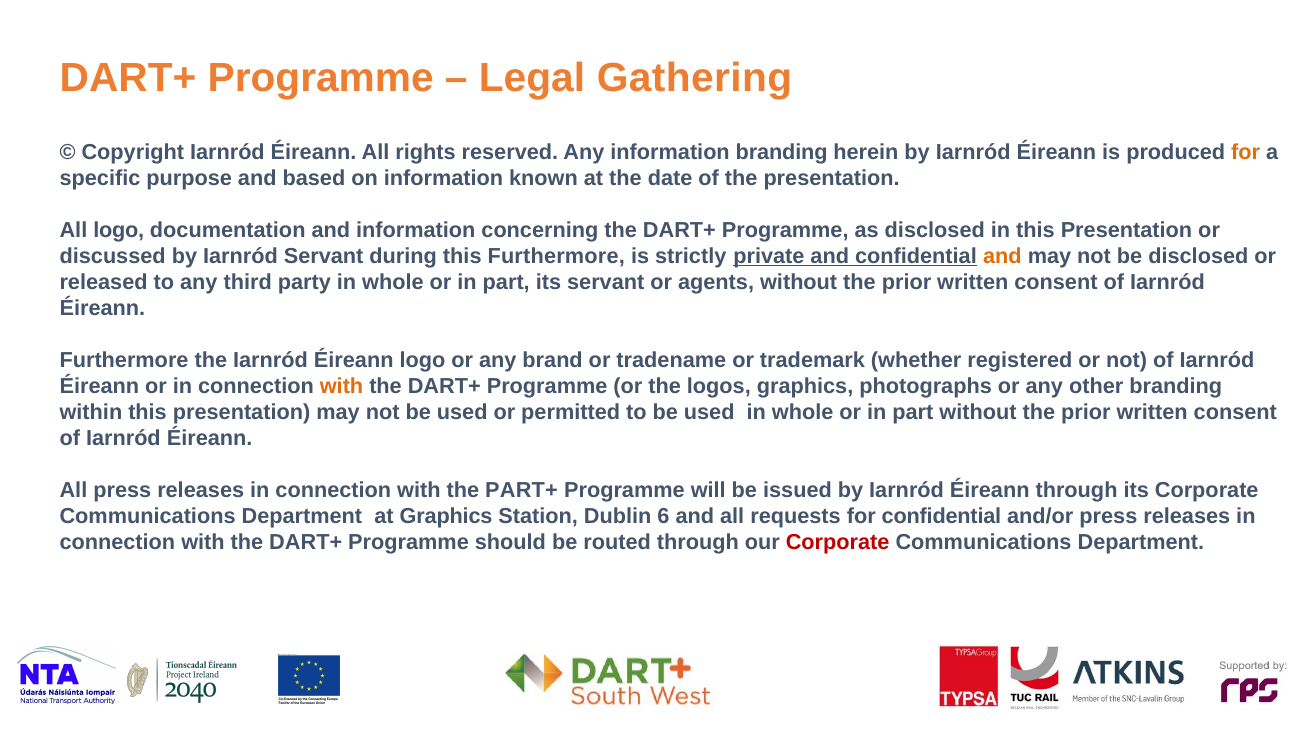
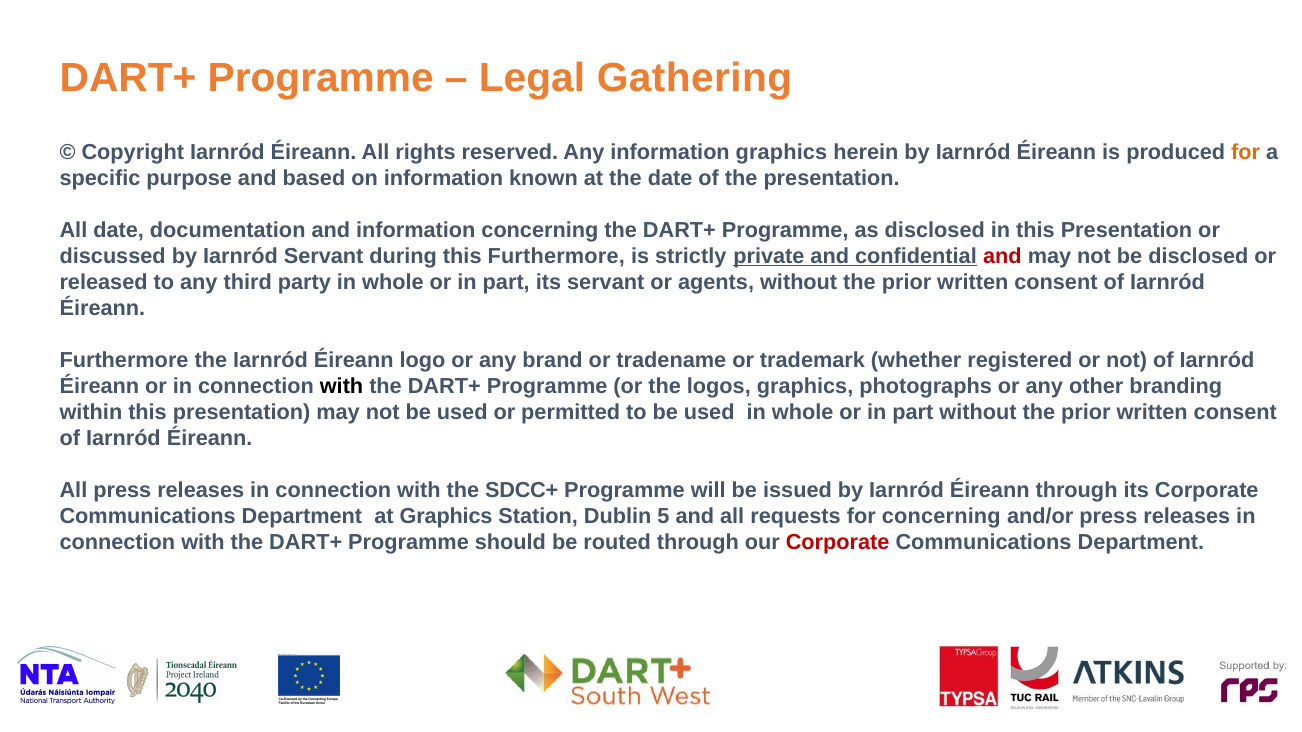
information branding: branding -> graphics (781, 152)
All logo: logo -> date (119, 230)
and colour: orange -> red (1002, 256)
with colour: orange -> black (342, 387)
PART+: PART+ -> SDCC+ (522, 491)
6: 6 -> 5 (663, 517)
for confidential: confidential -> concerning (941, 517)
